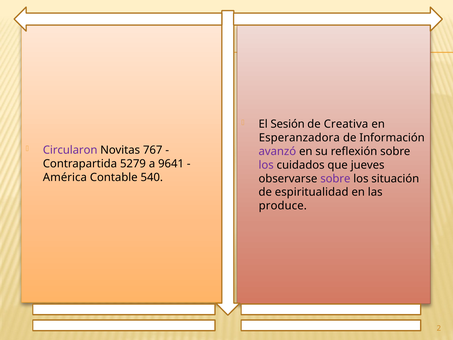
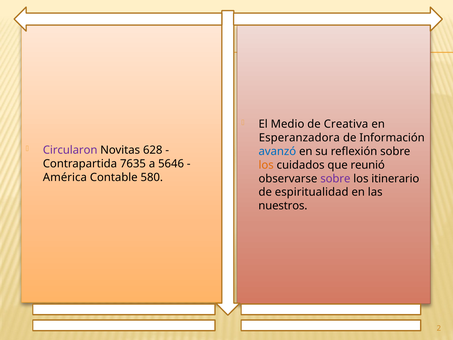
Sesión: Sesión -> Medio (288, 124)
767: 767 -> 628 (153, 150)
avanzó colour: purple -> blue (277, 151)
5279: 5279 -> 7635 (133, 164)
9641: 9641 -> 5646 (171, 164)
los colour: purple -> orange (266, 165)
jueves: jueves -> reunió (368, 165)
540: 540 -> 580 (152, 177)
situación: situación -> itinerario (395, 178)
produce: produce -> nuestros (283, 206)
